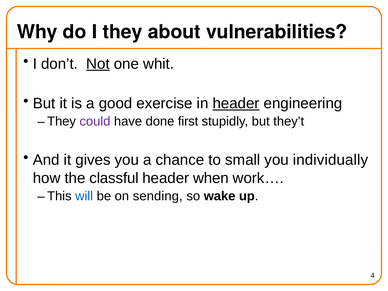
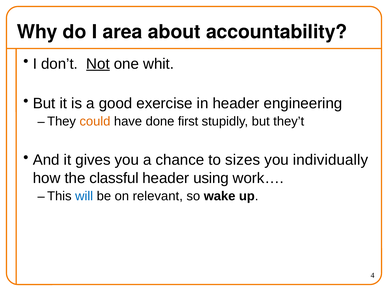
I they: they -> area (123, 32)
vulnerabilities: vulnerabilities -> accountability (277, 32)
header underline: present -> none (236, 103)
could colour: purple -> orange (95, 121)
small: small -> sizes (243, 160)
when: when -> using (211, 178)
sending: sending -> relevant (158, 196)
